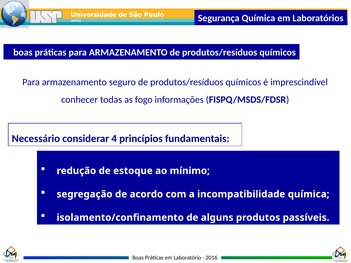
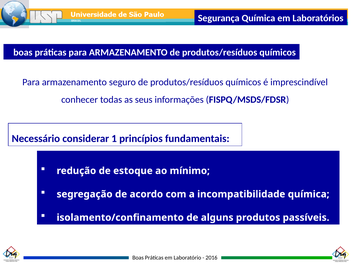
fogo: fogo -> seus (144, 100)
4: 4 -> 1 (114, 139)
